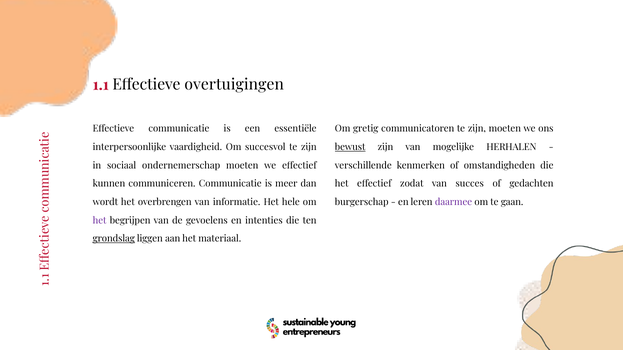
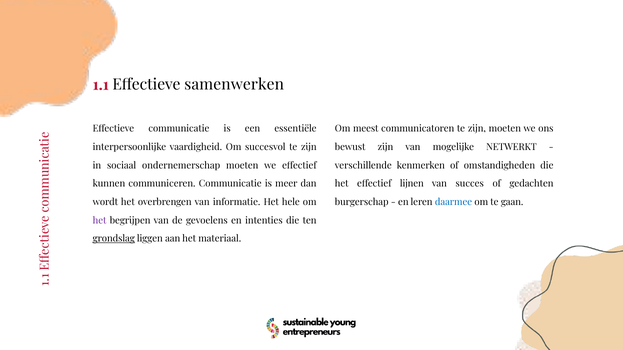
overtuigingen: overtuigingen -> samenwerken (234, 85)
gretig: gretig -> meest (366, 129)
bewust underline: present -> none (350, 147)
HERHALEN: HERHALEN -> NETWERKT (511, 147)
zodat: zodat -> lijnen (412, 184)
daarmee colour: purple -> blue (454, 202)
